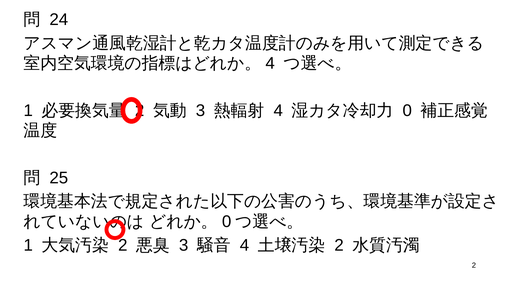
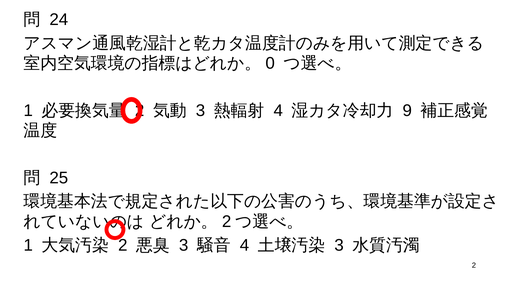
4: 4 -> 0 (270, 63)
0: 0 -> 9 (407, 110)
0: 0 -> 2 (227, 222)
2: 2 -> 3 (339, 245)
